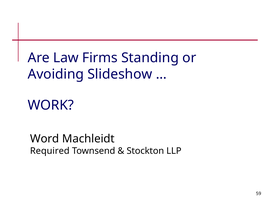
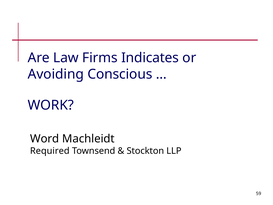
Standing: Standing -> Indicates (150, 58)
Slideshow: Slideshow -> Conscious (120, 74)
